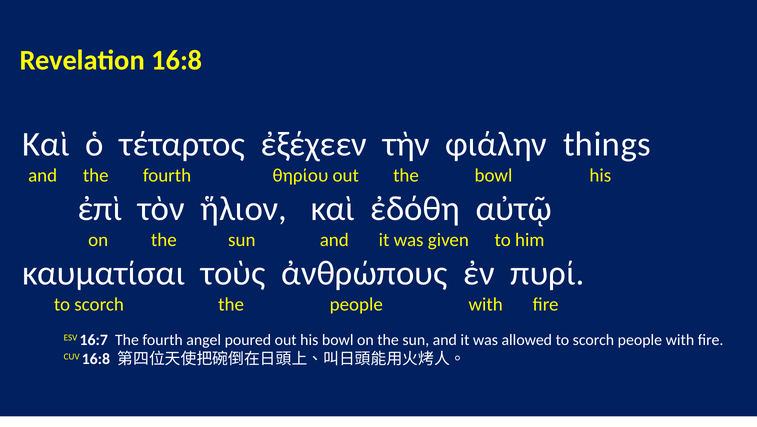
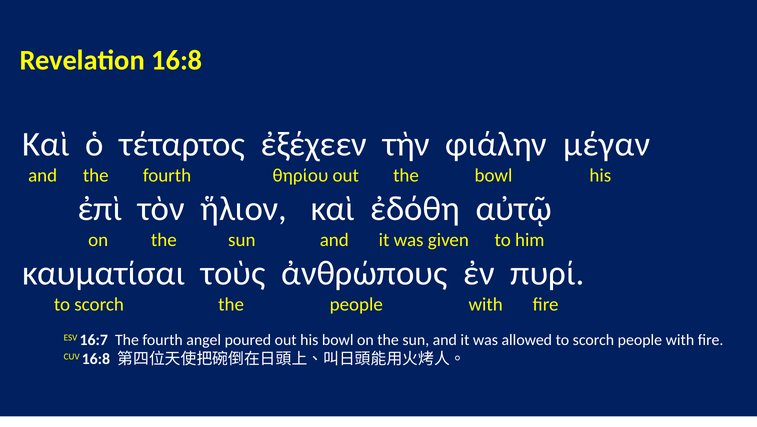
things: things -> μέγαν (607, 144)
